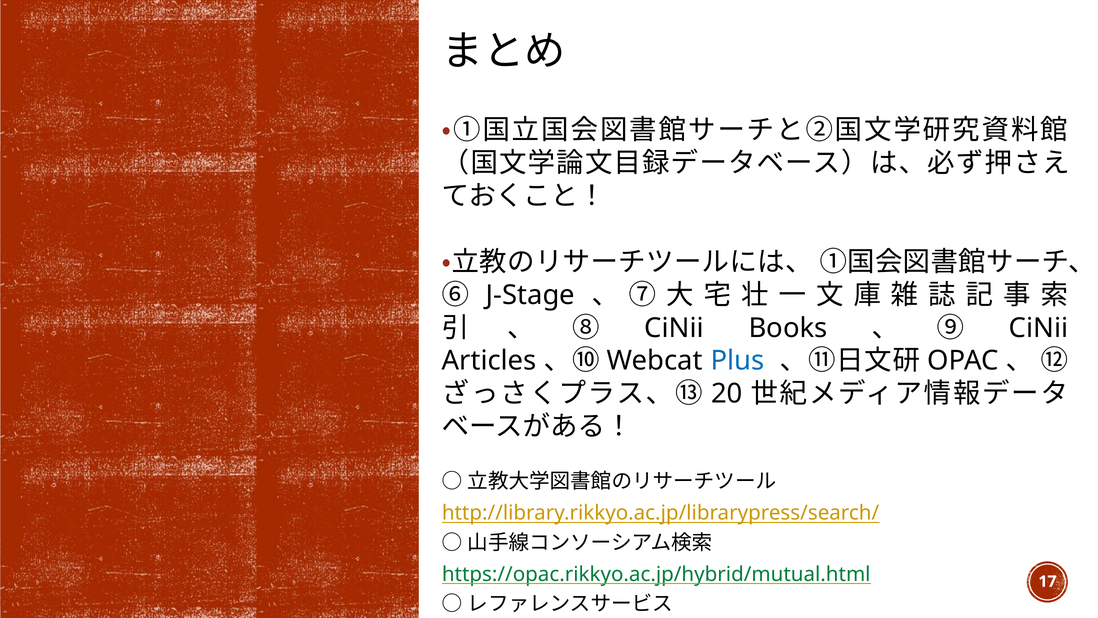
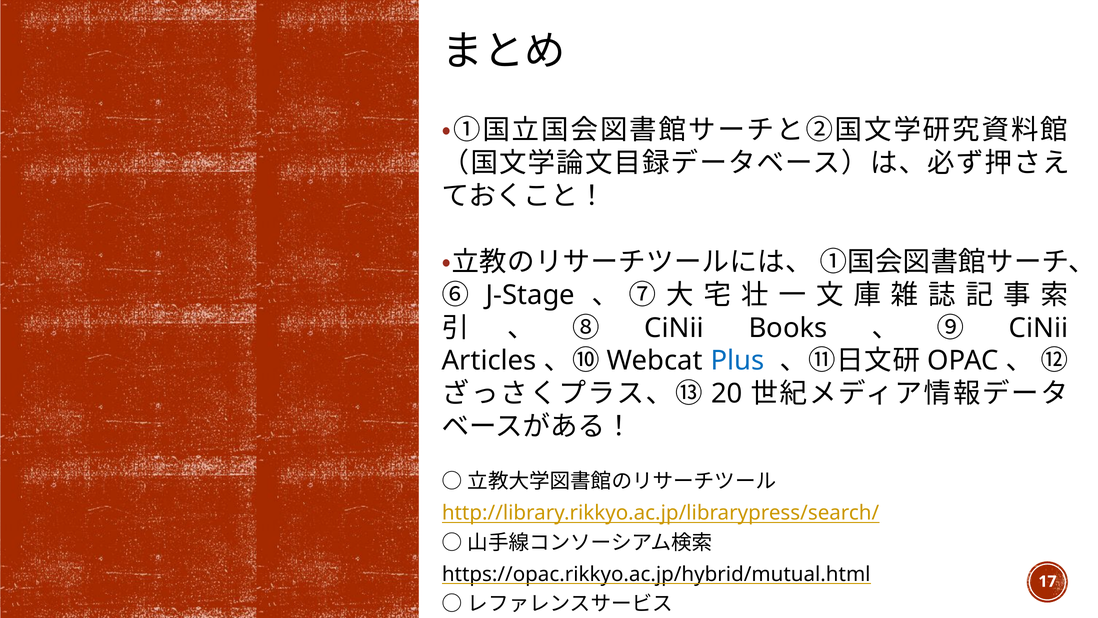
https://opac.rikkyo.ac.jp/hybrid/mutual.html colour: green -> black (656, 574)
